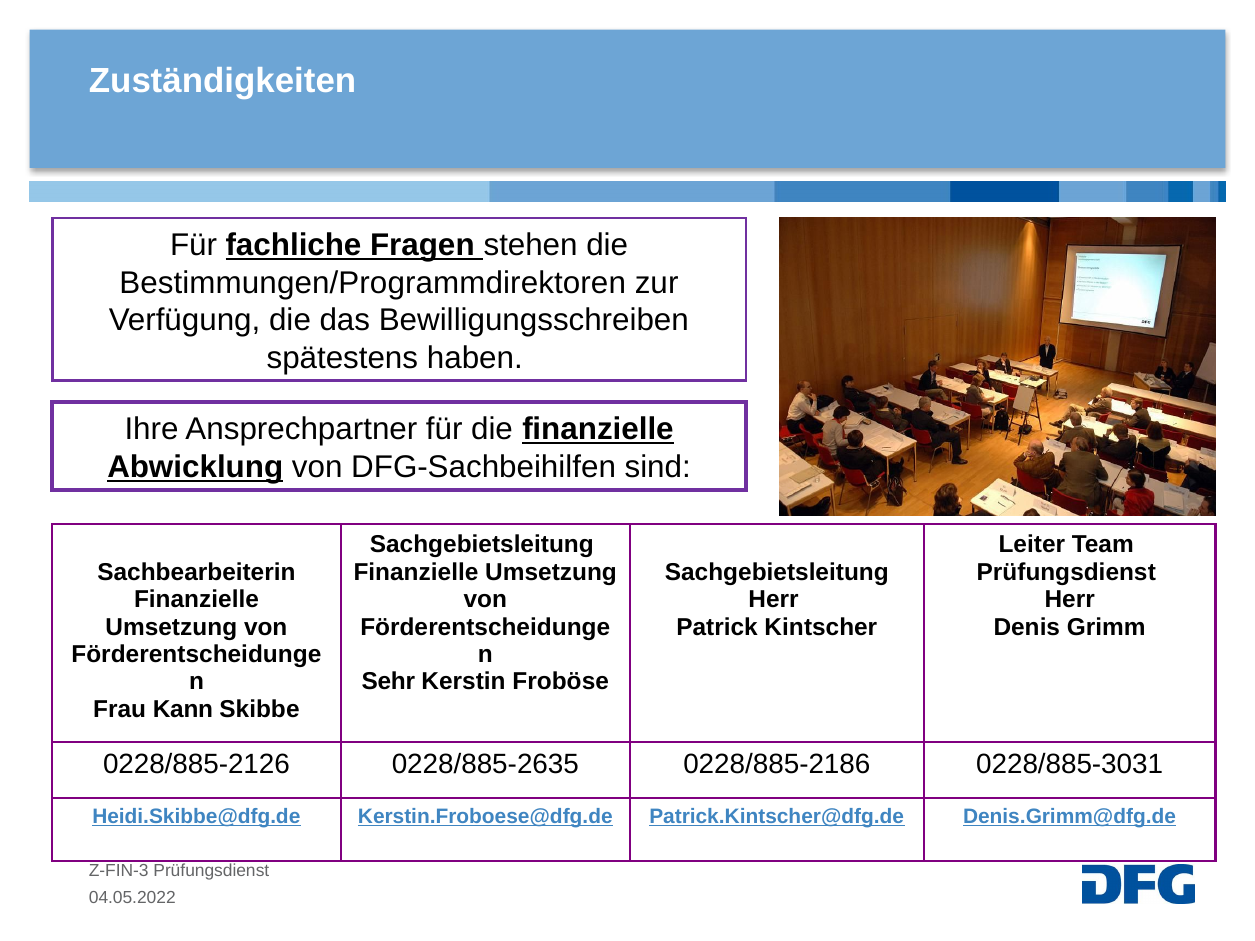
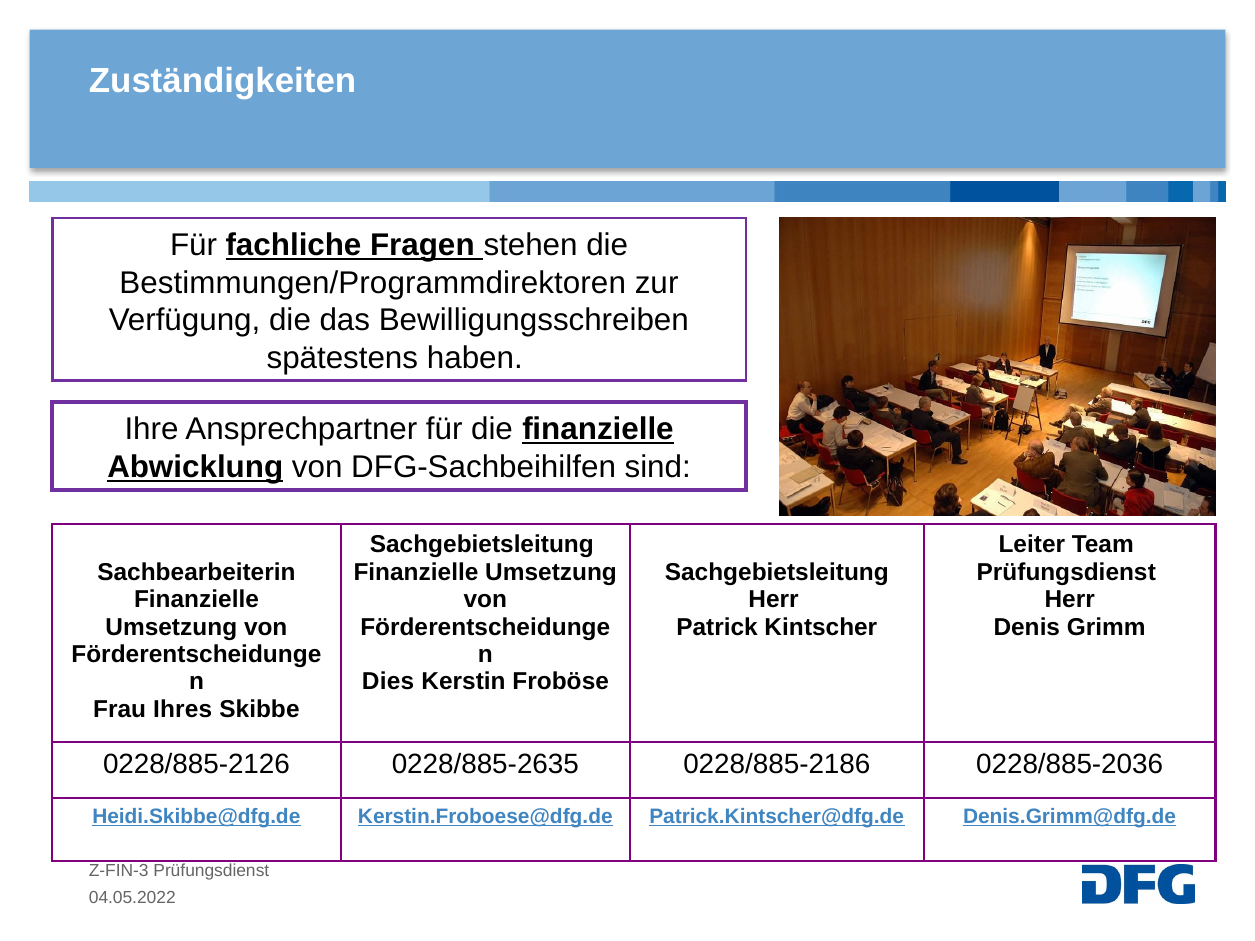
Sehr: Sehr -> Dies (388, 682)
Kann: Kann -> Ihres (183, 709)
0228/885-3031: 0228/885-3031 -> 0228/885-2036 (1070, 764)
